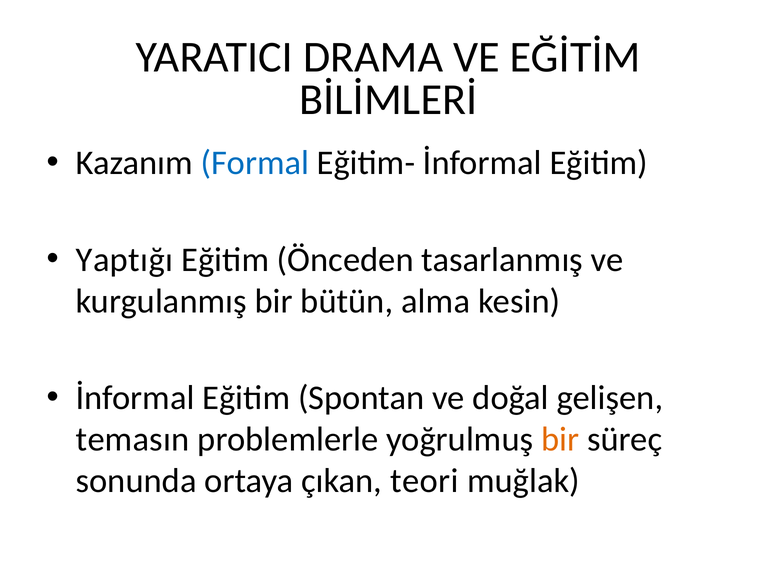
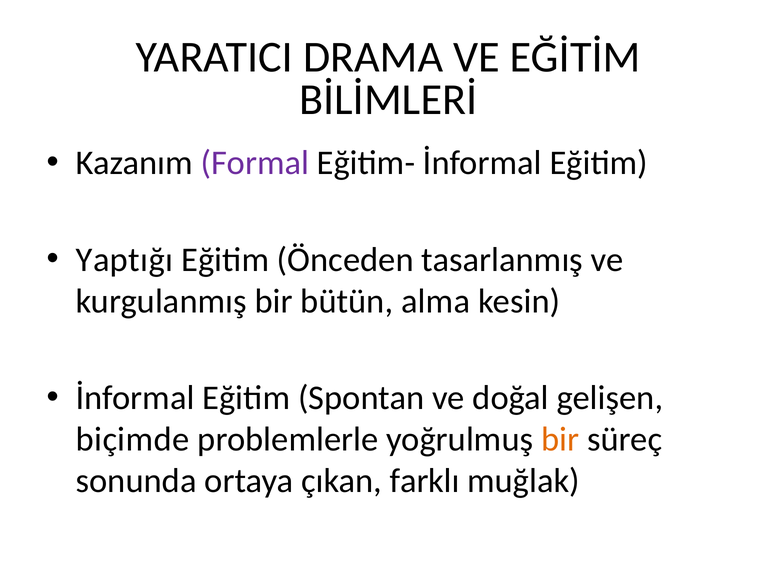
Formal colour: blue -> purple (255, 163)
temasın: temasın -> biçimde (133, 439)
teori: teori -> farklı (425, 481)
